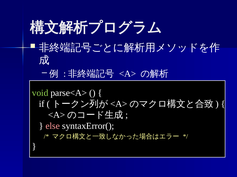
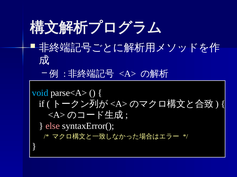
void colour: light green -> light blue (40, 93)
